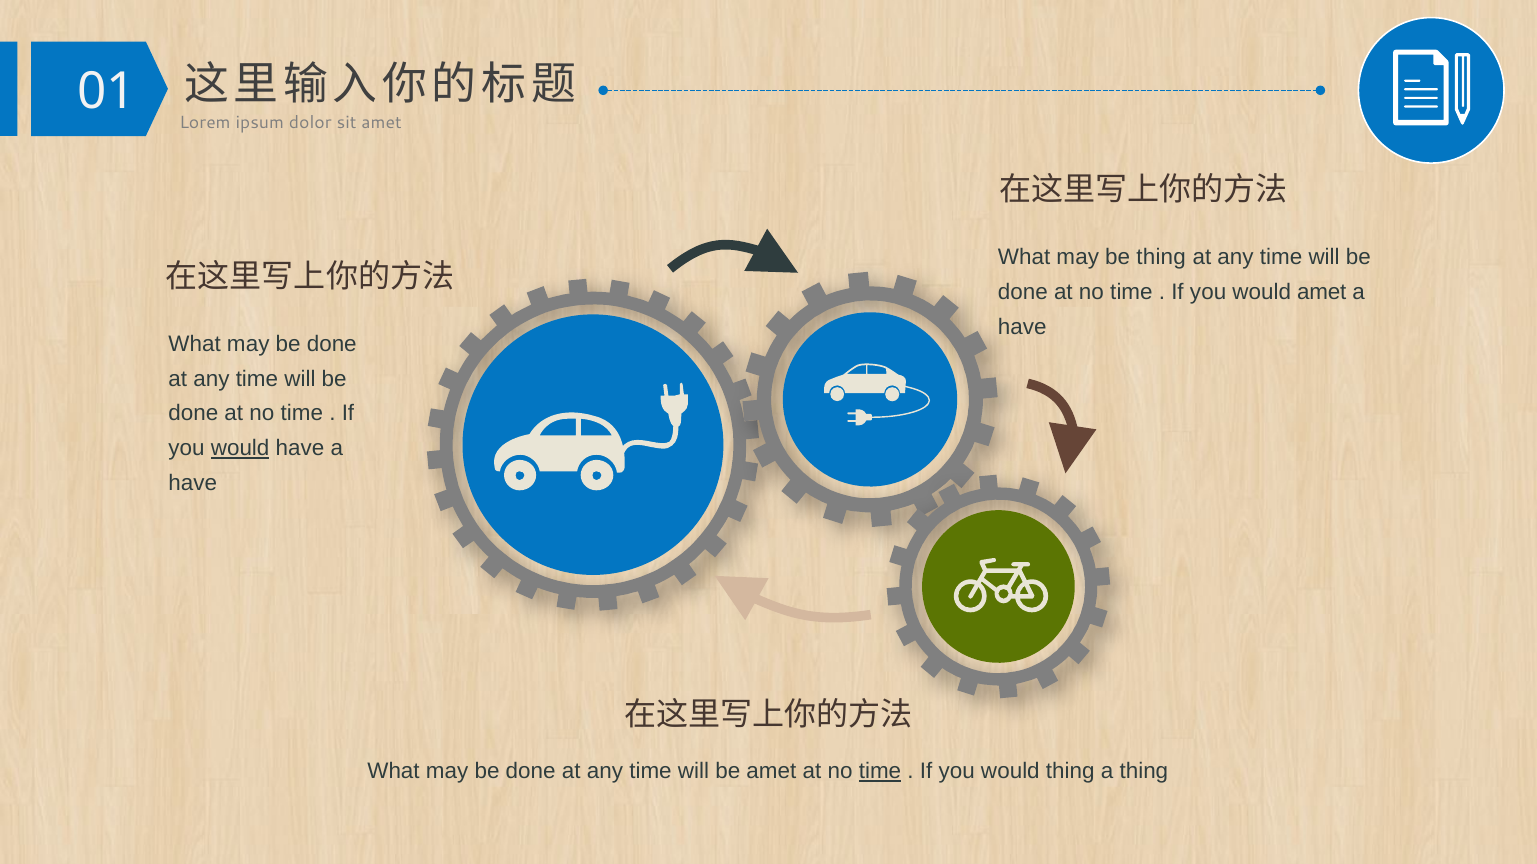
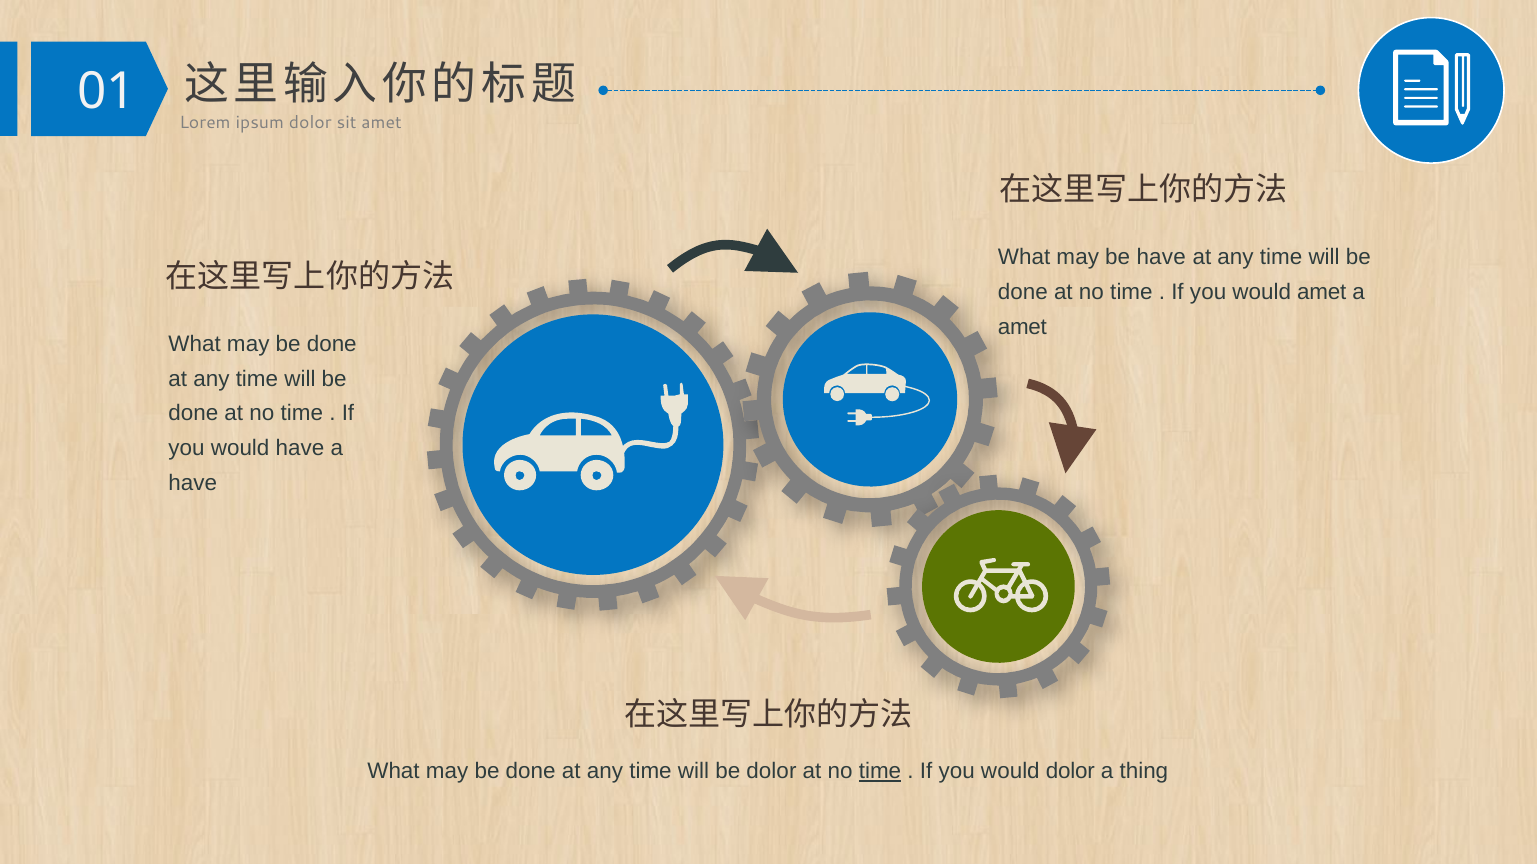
be thing: thing -> have (1161, 258)
have: have -> amet (1022, 327)
would underline: present -> none (240, 449)
be amet: amet -> dolor (771, 772)
would thing: thing -> dolor (1070, 772)
